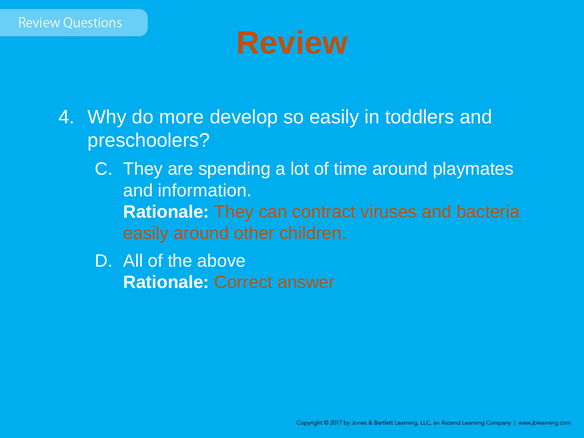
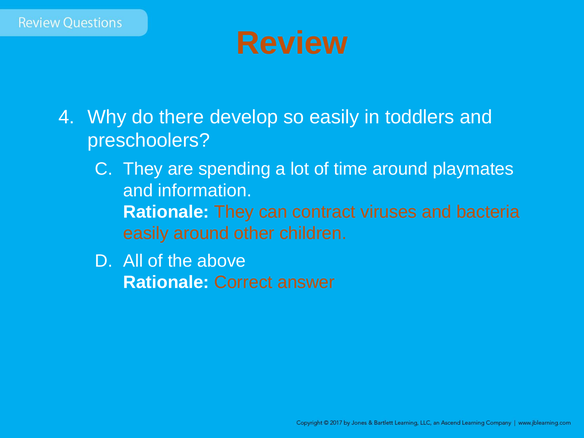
more: more -> there (182, 117)
